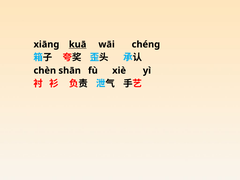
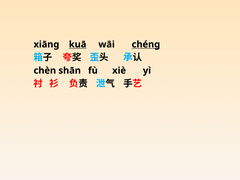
chénɡ underline: none -> present (146, 44)
